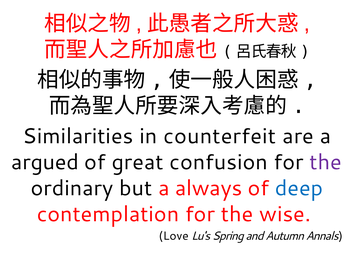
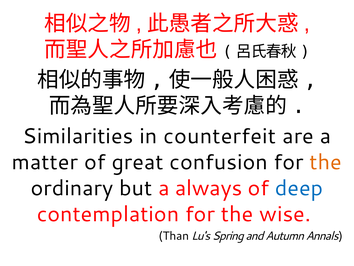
argued: argued -> matter (45, 162)
the colour: purple -> orange (326, 162)
Love: Love -> Than (174, 236)
